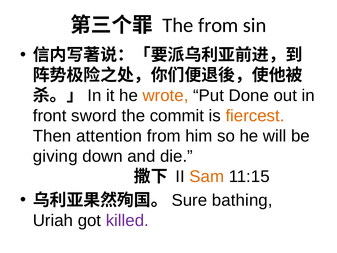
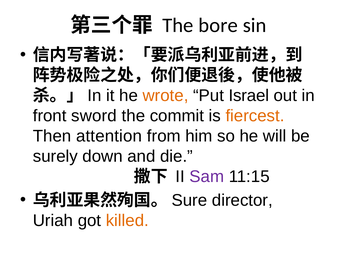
The from: from -> bore (218, 25)
Done: Done -> Israel (249, 96)
giving: giving -> surely (55, 156)
Sam colour: orange -> purple (207, 176)
bathing: bathing -> director (242, 200)
killed colour: purple -> orange (127, 220)
